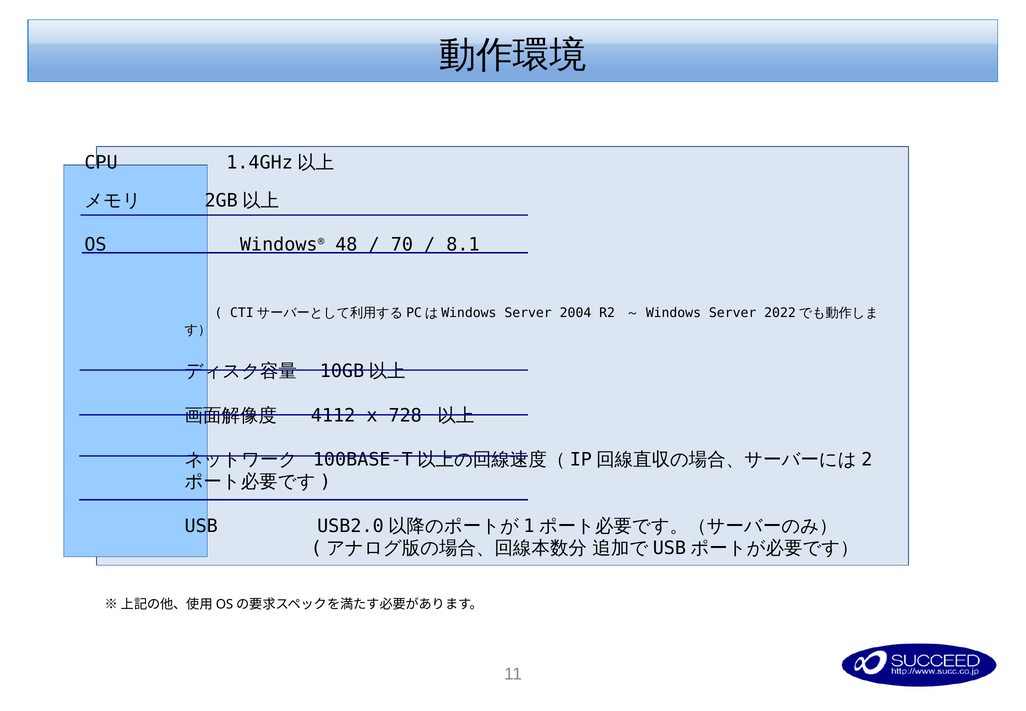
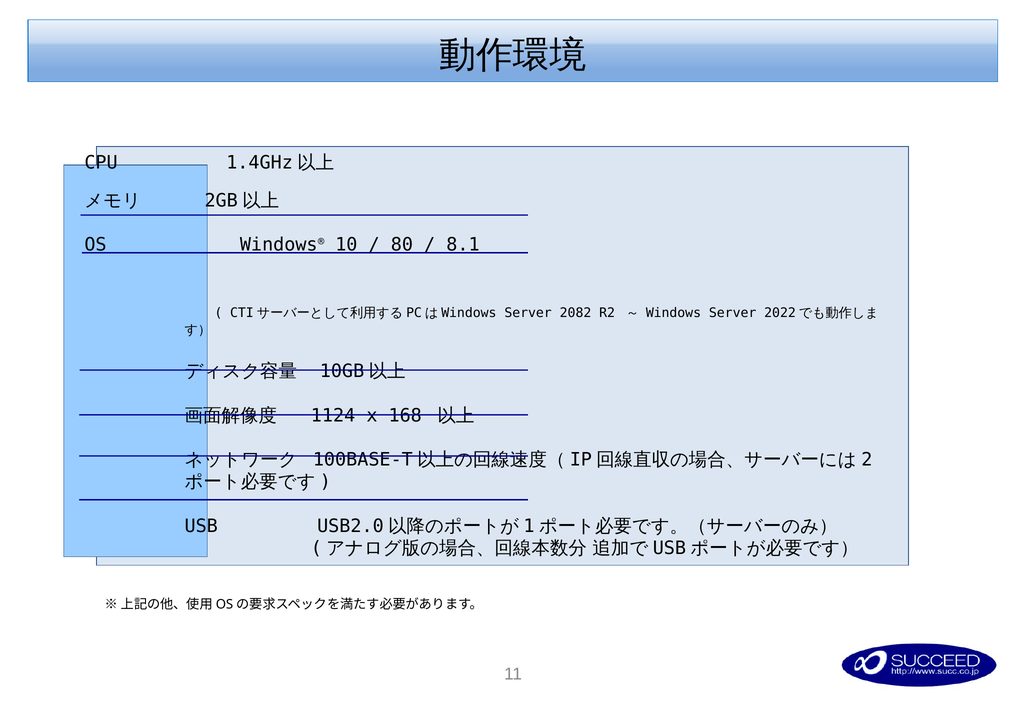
48: 48 -> 10 (346, 245)
70: 70 -> 80 (402, 245)
2004: 2004 -> 2082 (576, 313)
4112: 4112 -> 1124 (333, 415)
728: 728 -> 168 (405, 415)
